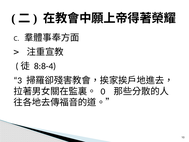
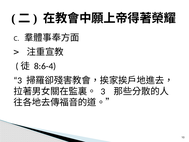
8:8-4: 8:8-4 -> 8:6-4 (45, 66)
0: 0 -> 3 (103, 91)
